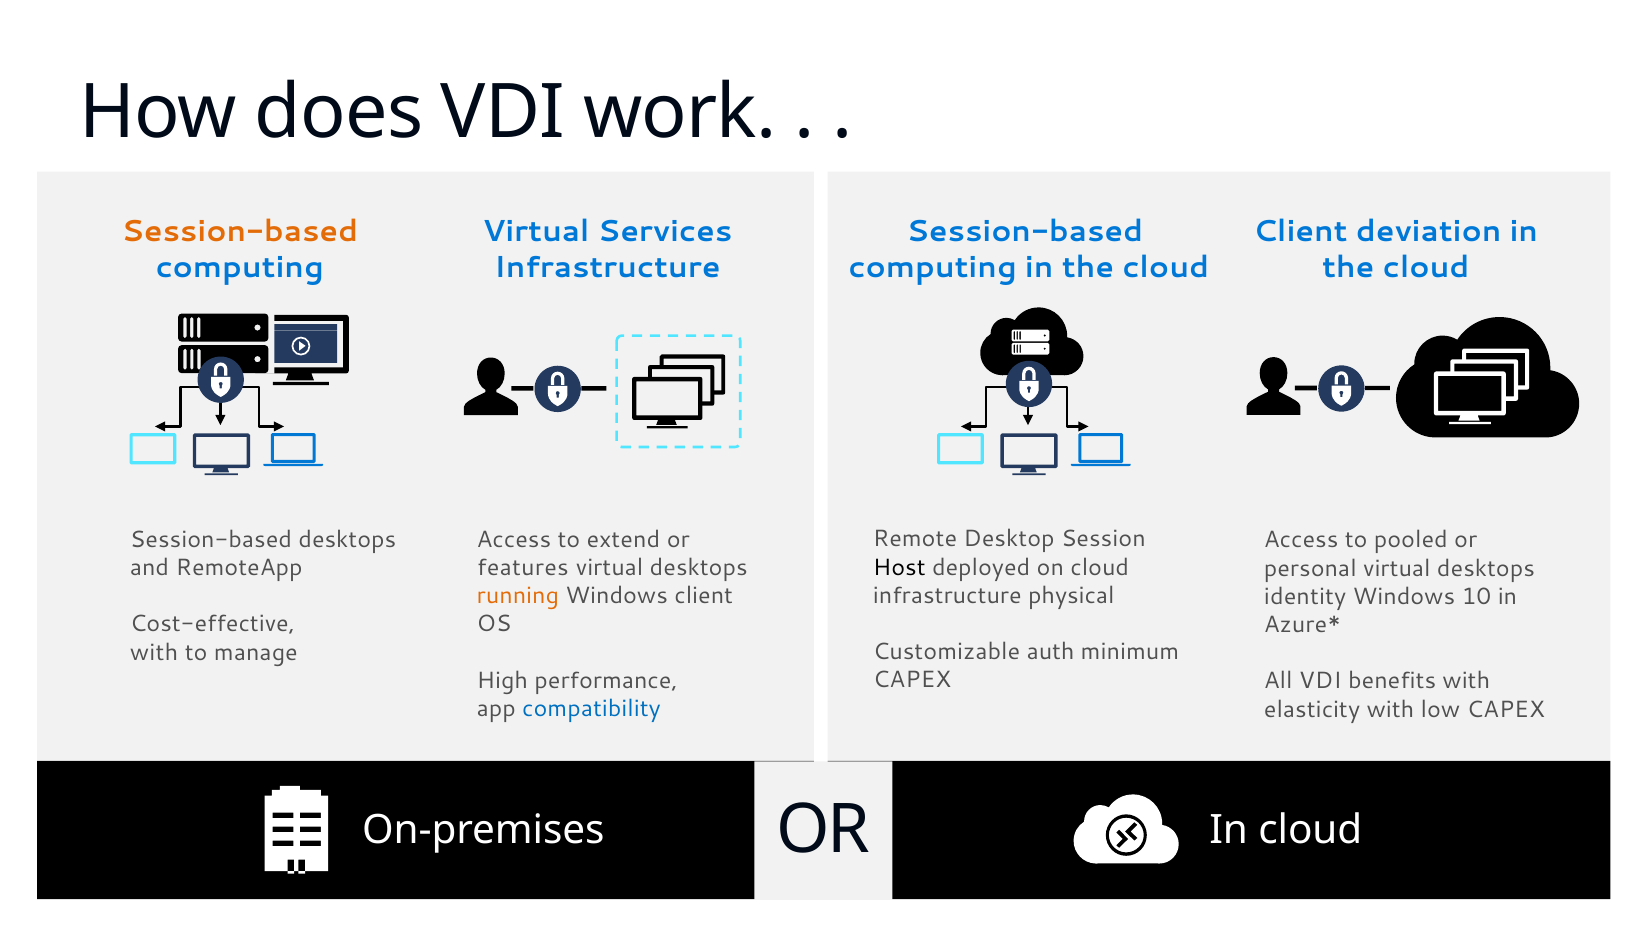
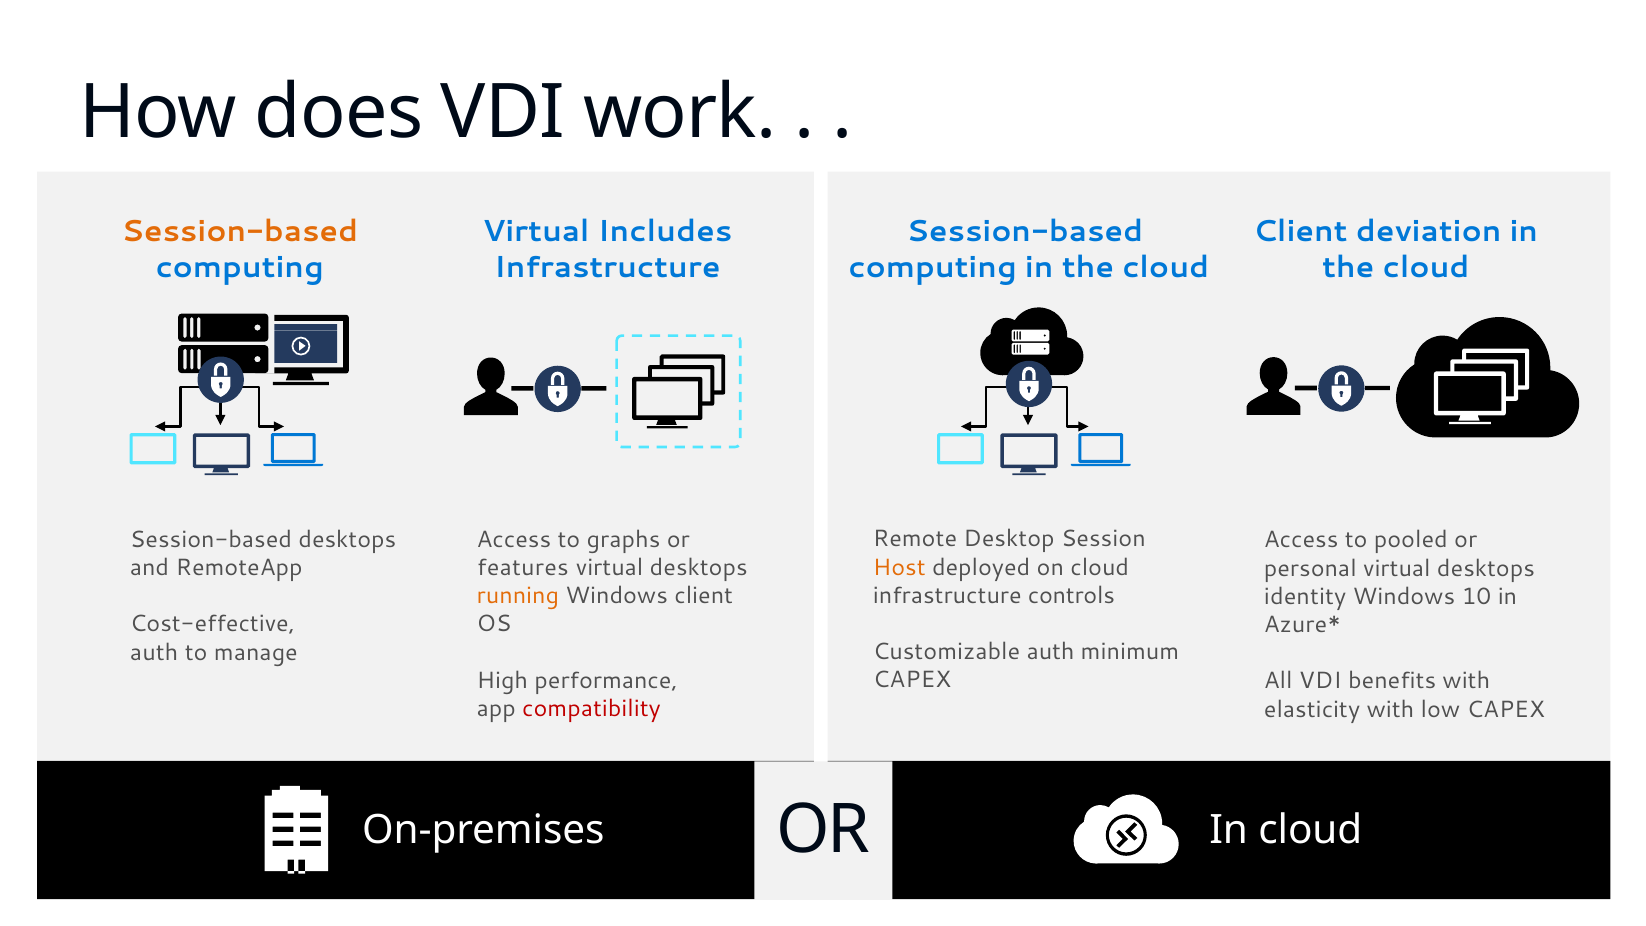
Services: Services -> Includes (665, 231)
extend: extend -> graphs (624, 540)
Host colour: black -> orange (899, 567)
physical: physical -> controls (1071, 596)
with: with -> auth (154, 652)
compatibility colour: blue -> red (591, 709)
